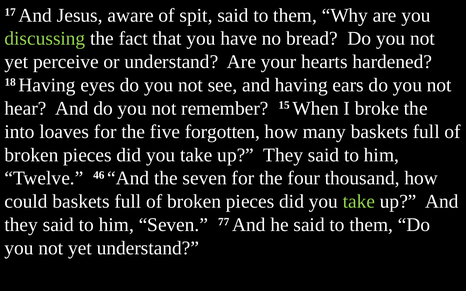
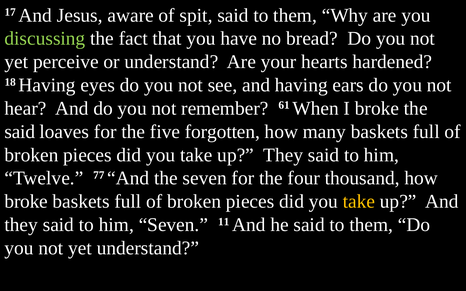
15: 15 -> 61 (284, 105)
into: into -> said (20, 132)
46: 46 -> 77 (99, 175)
could: could -> broke (26, 202)
take colour: light green -> yellow (359, 202)
77: 77 -> 11 (224, 222)
